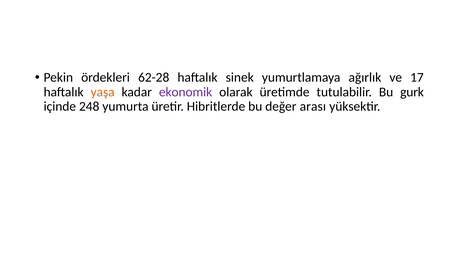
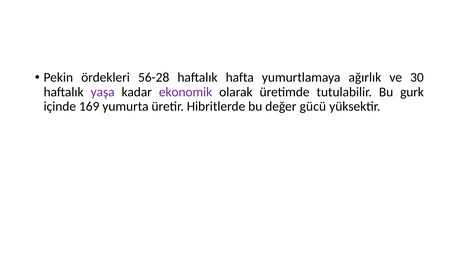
62-28: 62-28 -> 56-28 (154, 78)
sinek: sinek -> hafta (240, 78)
17: 17 -> 30 (417, 78)
yaşa colour: orange -> purple (103, 92)
248: 248 -> 169 (89, 107)
arası: arası -> gücü (313, 107)
